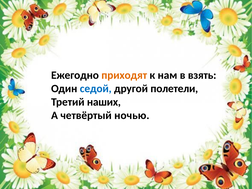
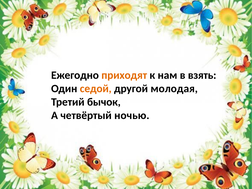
седой colour: blue -> orange (96, 89)
полетели: полетели -> молодая (174, 89)
наших: наших -> бычок (104, 102)
